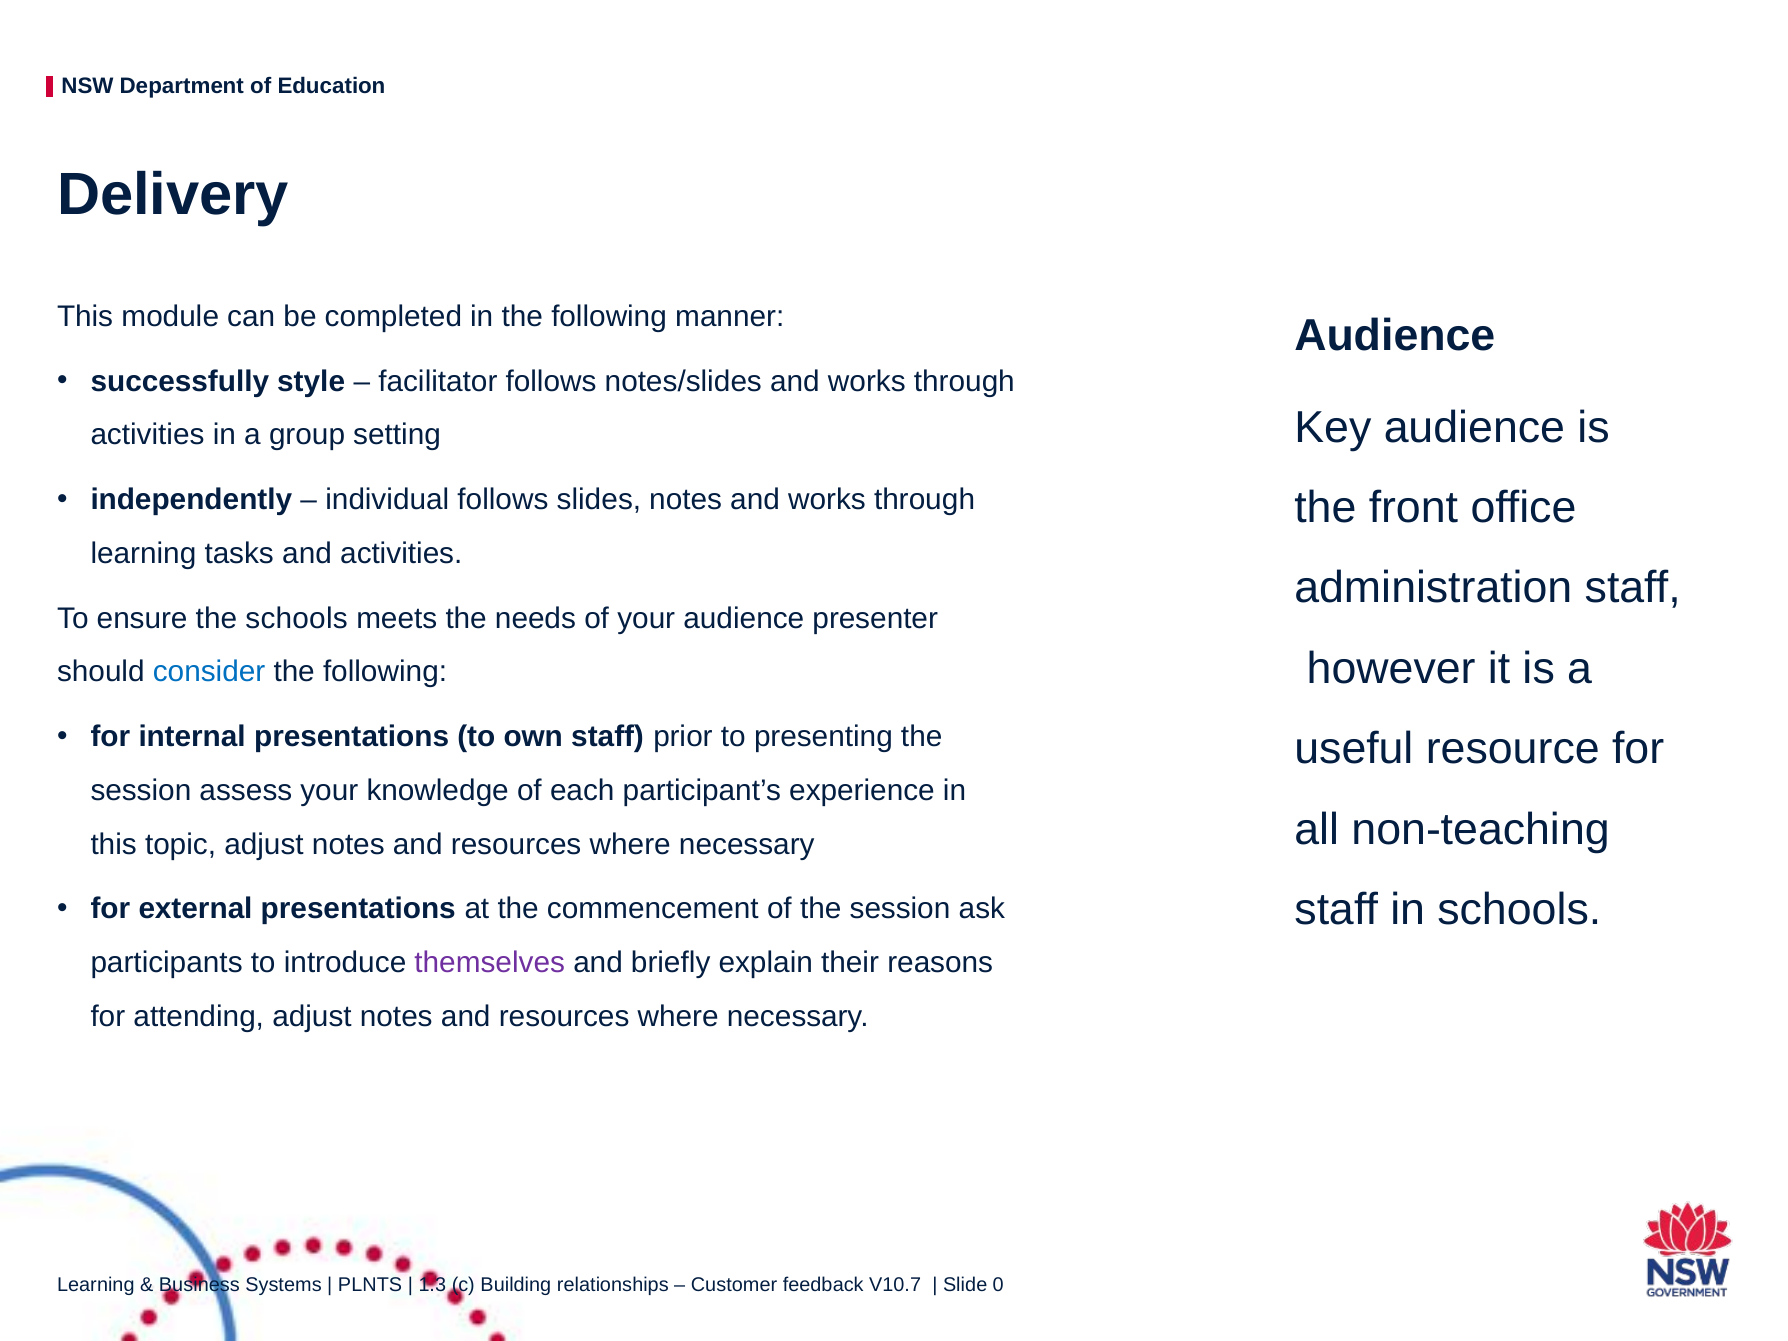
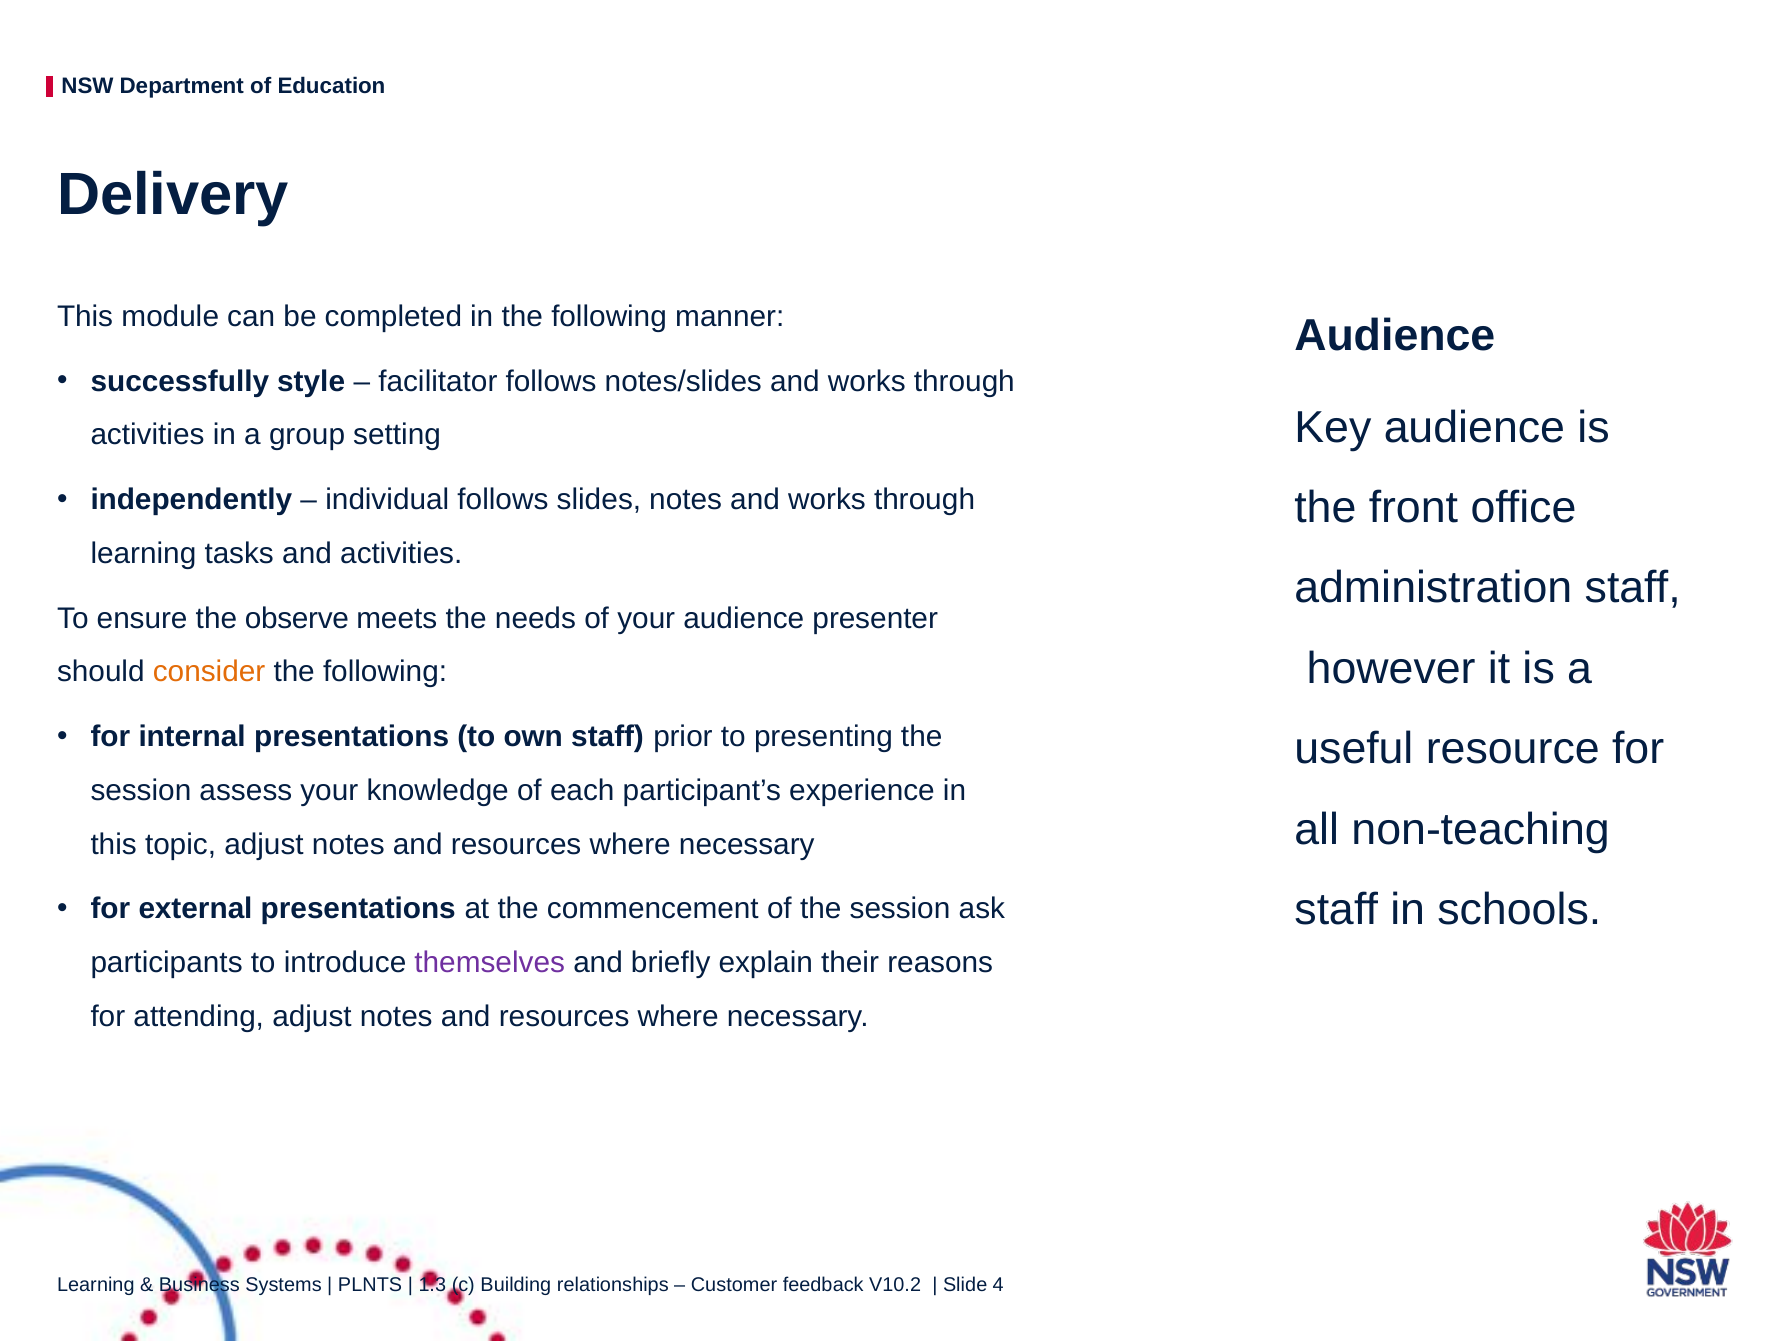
the schools: schools -> observe (297, 618)
consider colour: blue -> orange (209, 672)
V10.7: V10.7 -> V10.2 (895, 1285)
0: 0 -> 4 (998, 1285)
